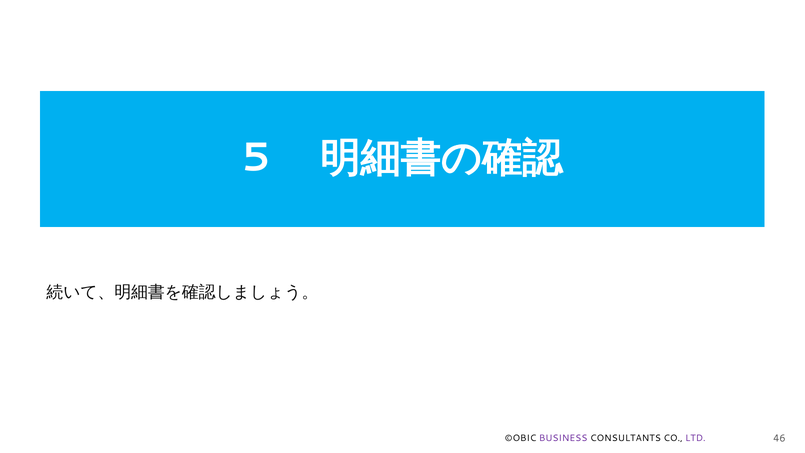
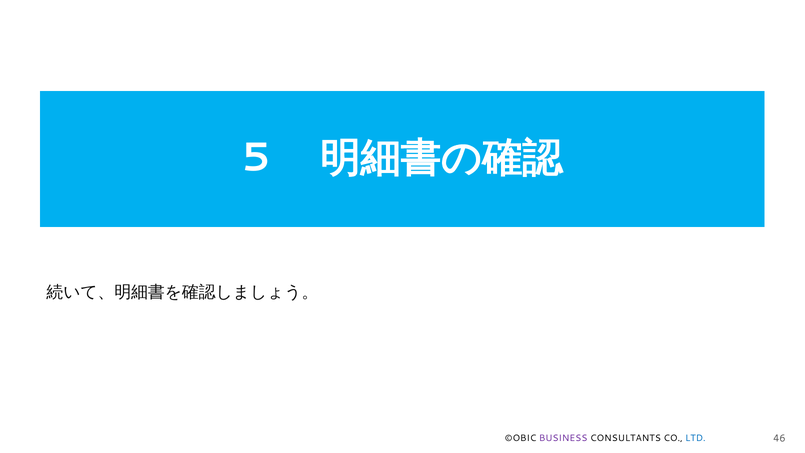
LTD colour: purple -> blue (695, 438)
